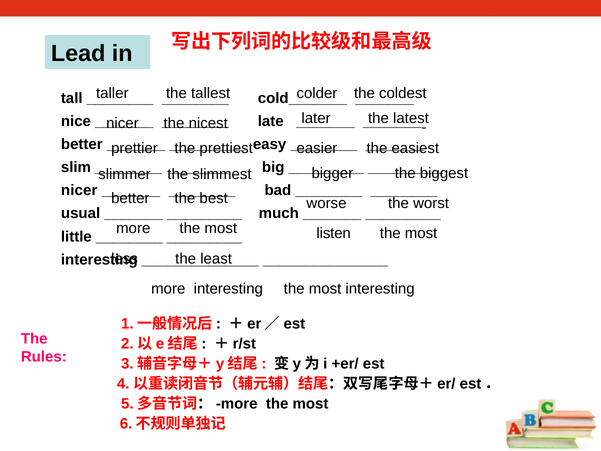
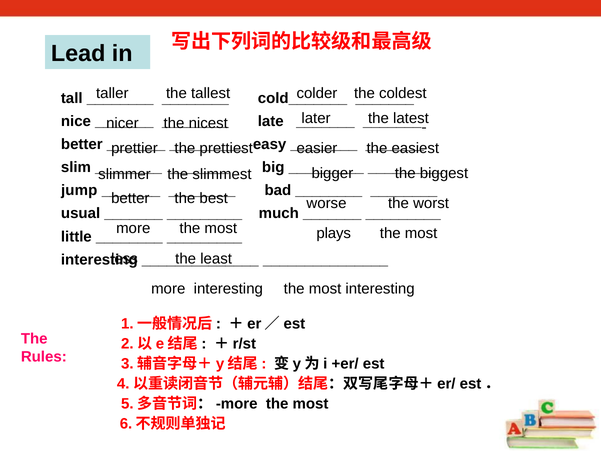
nicer: nicer -> jump (79, 190)
listen: listen -> plays (334, 233)
